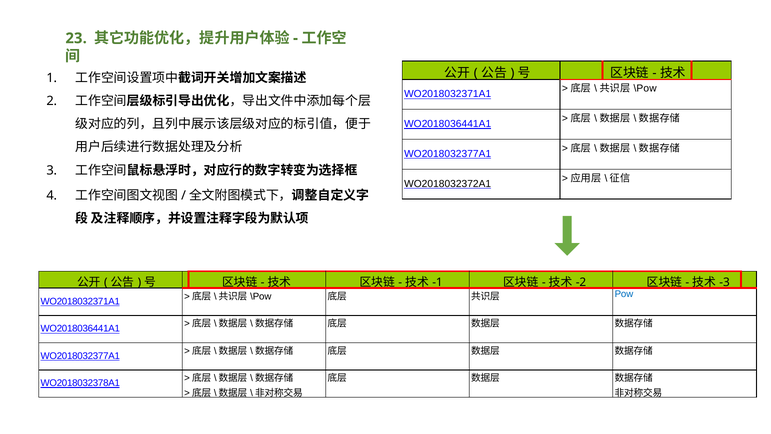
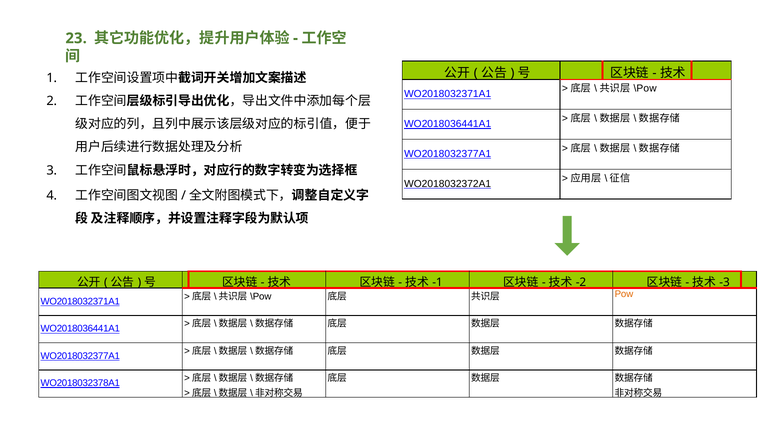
Pow colour: blue -> orange (624, 294)
